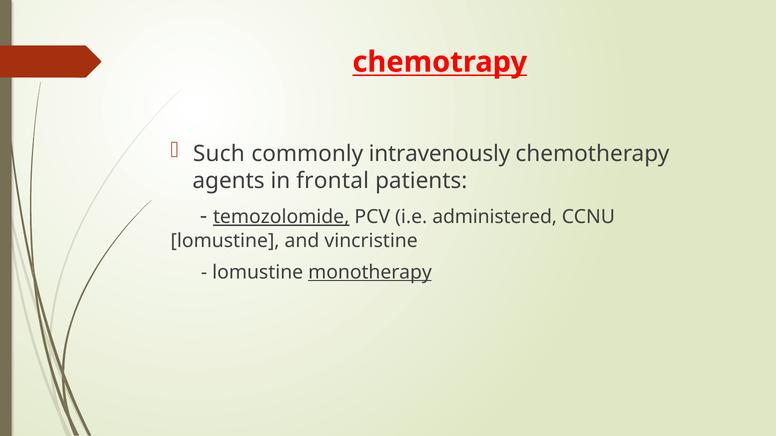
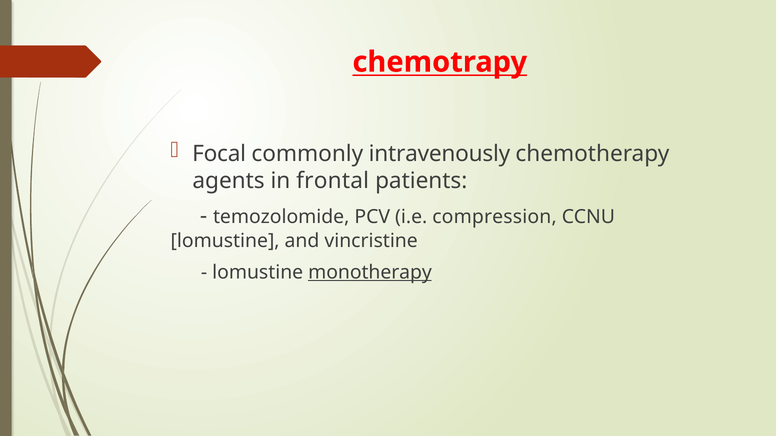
Such: Such -> Focal (219, 154)
temozolomide underline: present -> none (281, 217)
administered: administered -> compression (494, 217)
